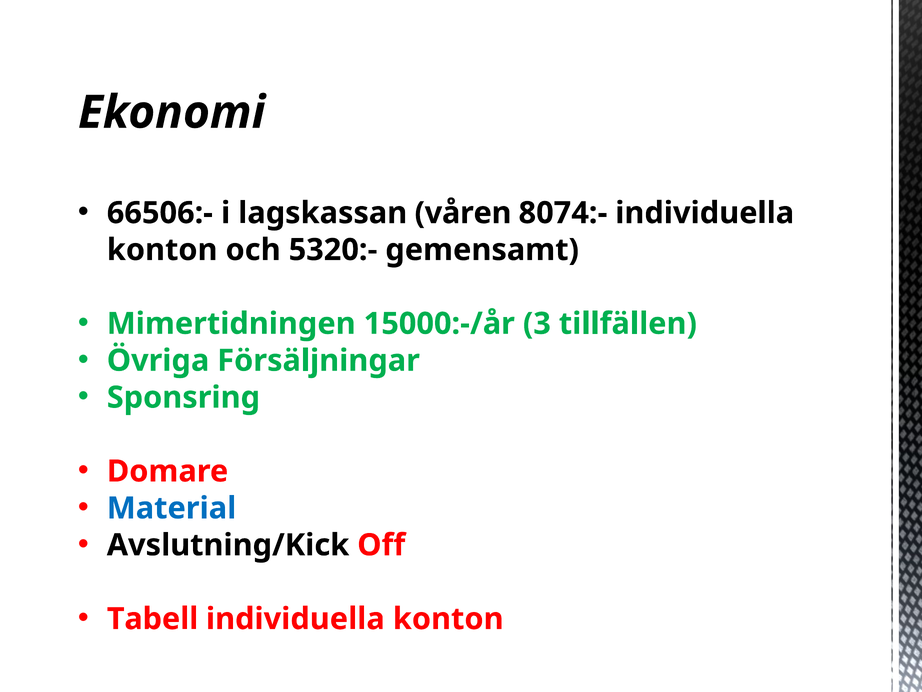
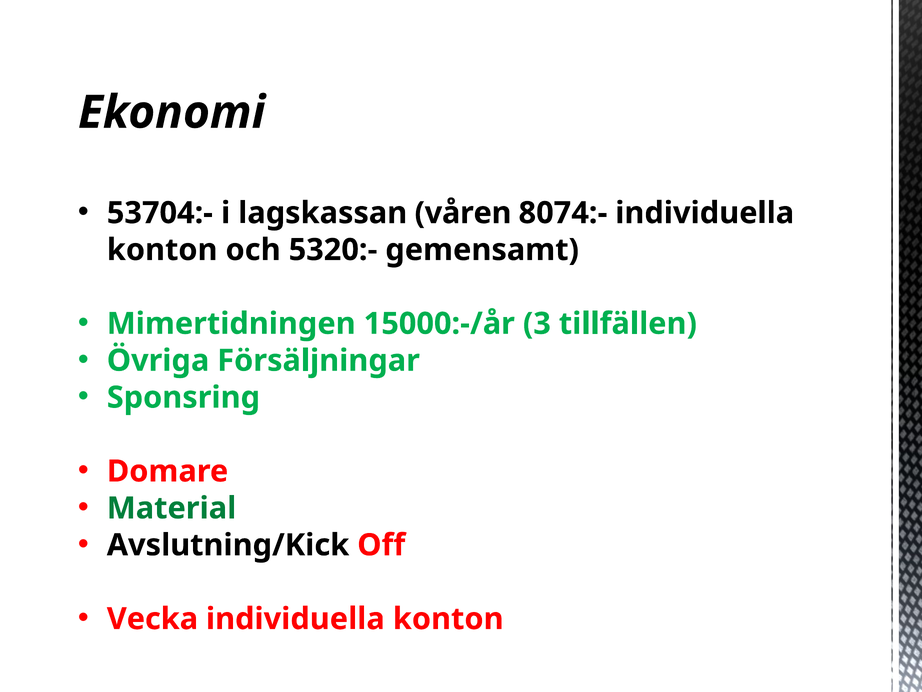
66506:-: 66506:- -> 53704:- (160, 213)
Material colour: blue -> green (172, 508)
Tabell: Tabell -> Vecka (152, 619)
